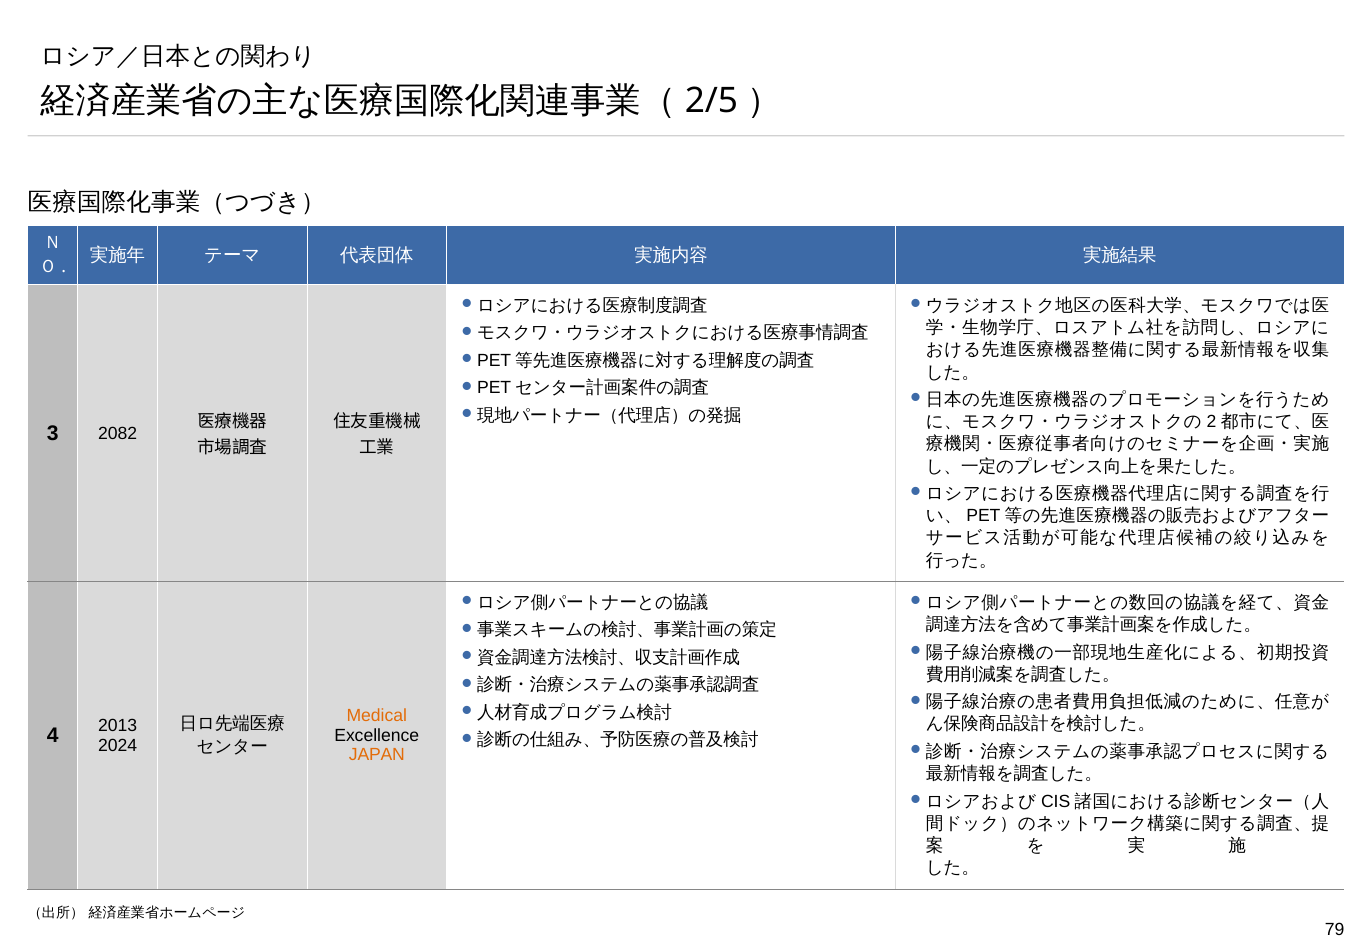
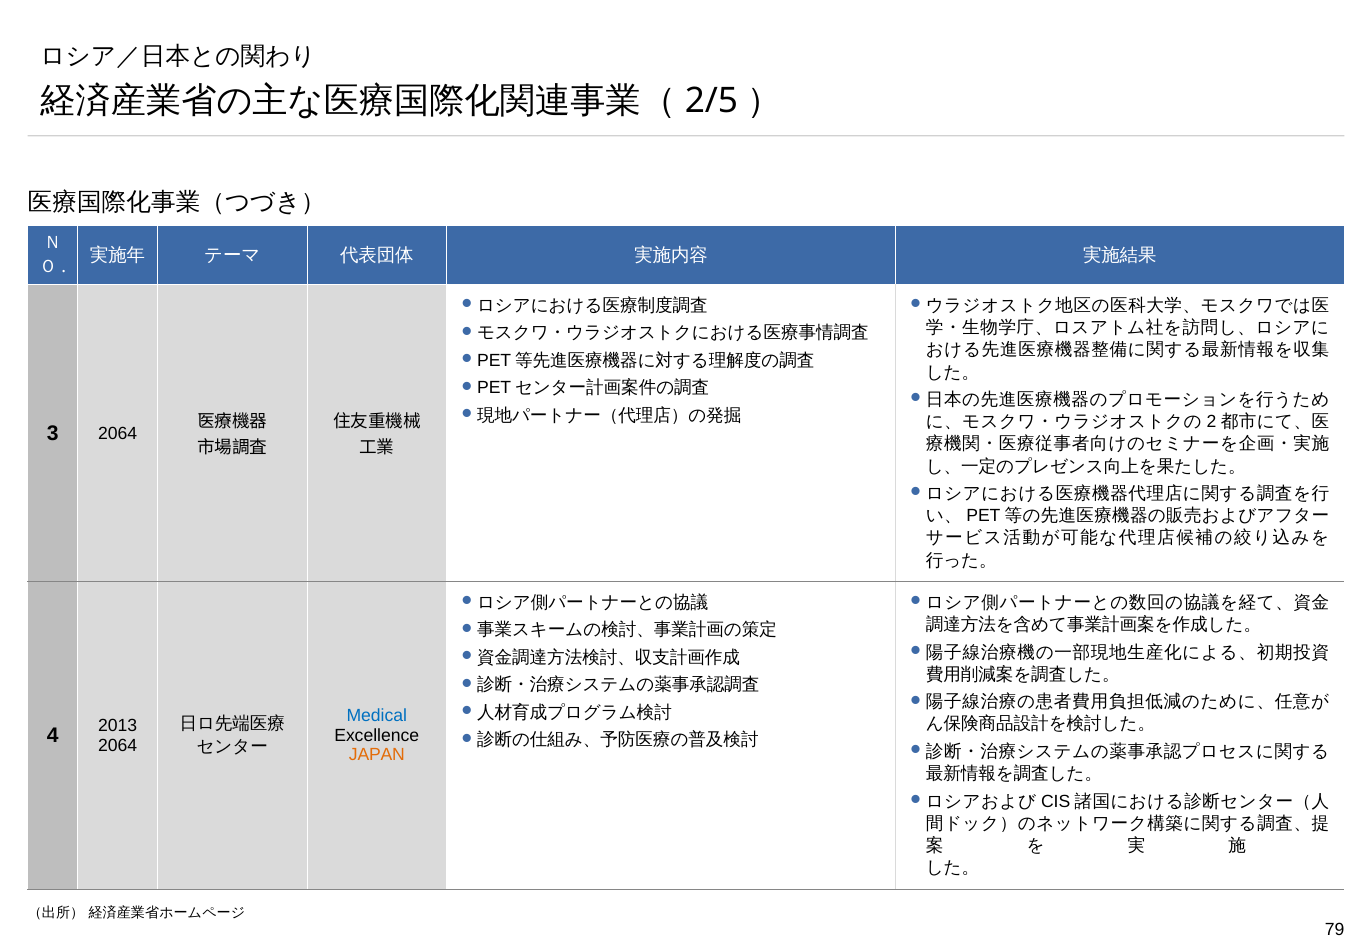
3 2082: 2082 -> 2064 (118, 433)
Medical colour: orange -> blue (377, 716)
2024: 2024 -> 2064 (118, 745)
